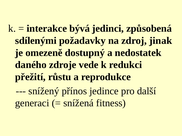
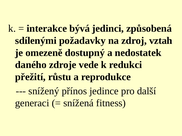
jinak: jinak -> vztah (161, 41)
